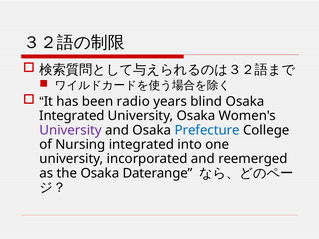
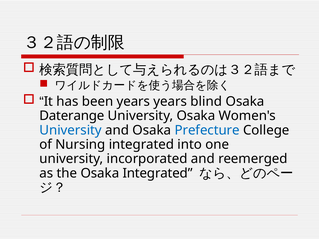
been radio: radio -> years (133, 102)
Integrated: Integrated -> Daterange (72, 116)
University colour: purple -> blue (71, 130)
Osaka Daterange: Daterange -> Integrated (158, 173)
